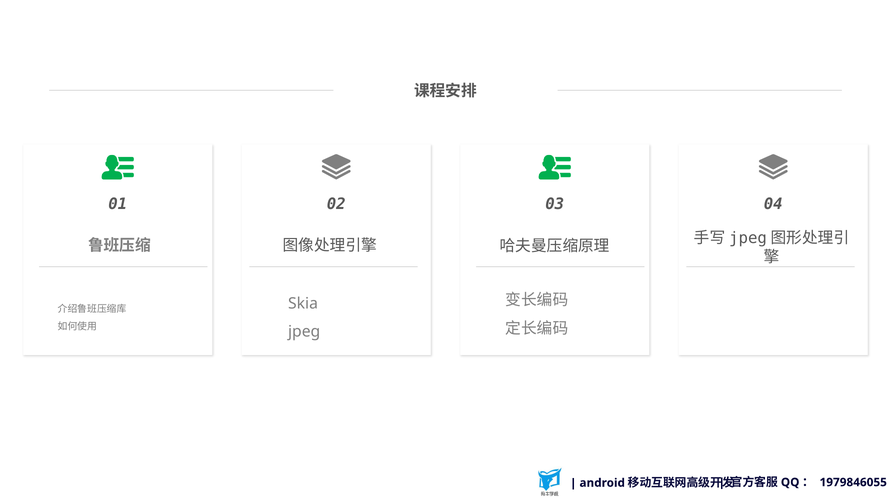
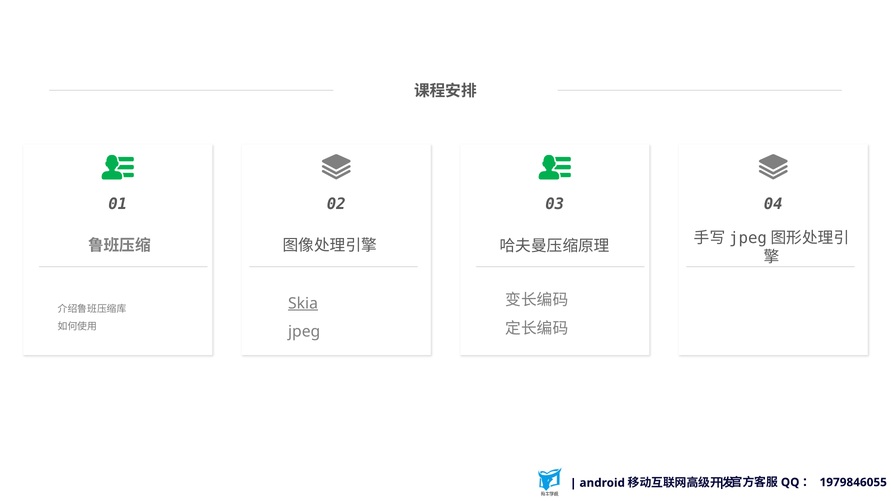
Skia underline: none -> present (303, 303)
